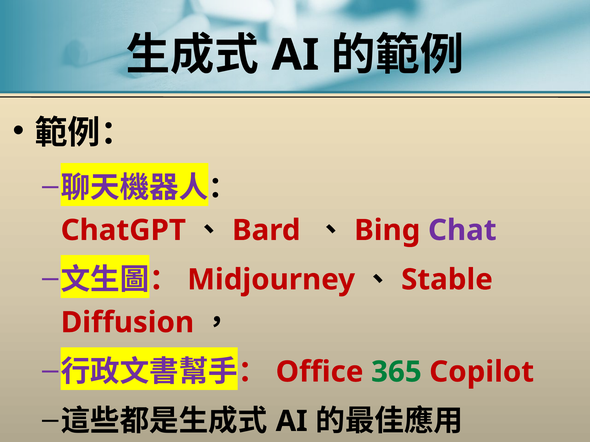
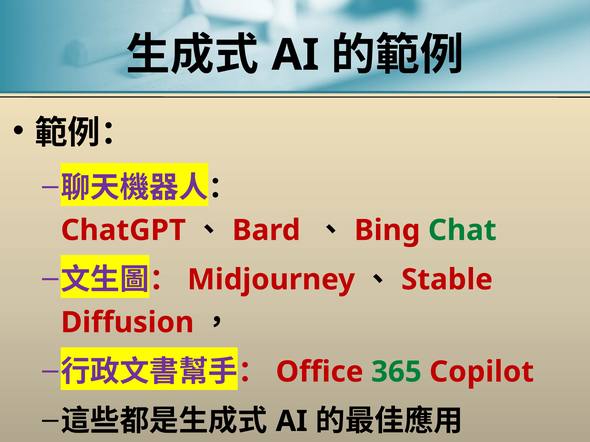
Chat colour: purple -> green (462, 231)
